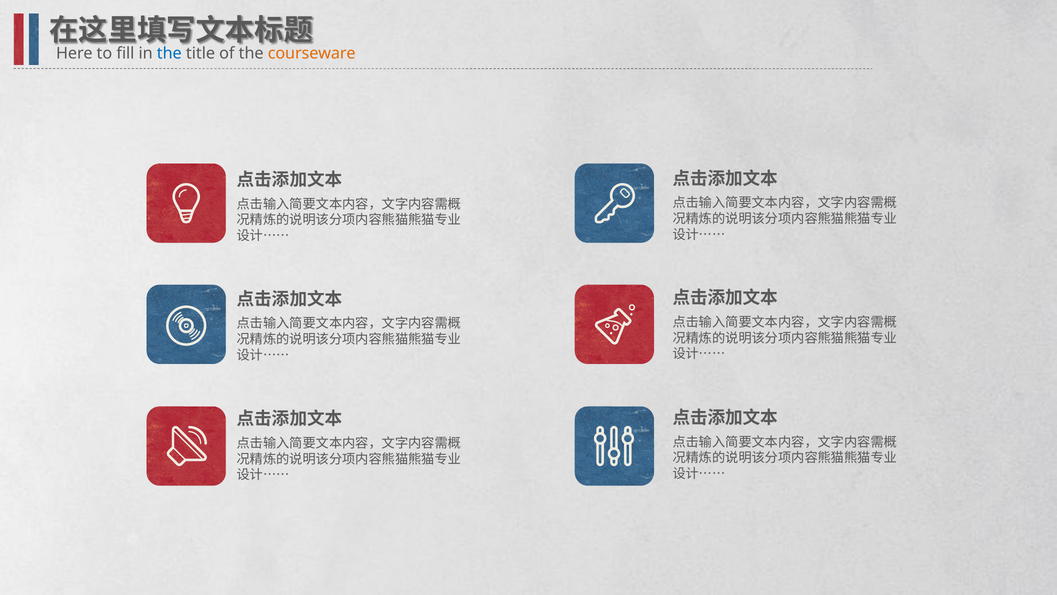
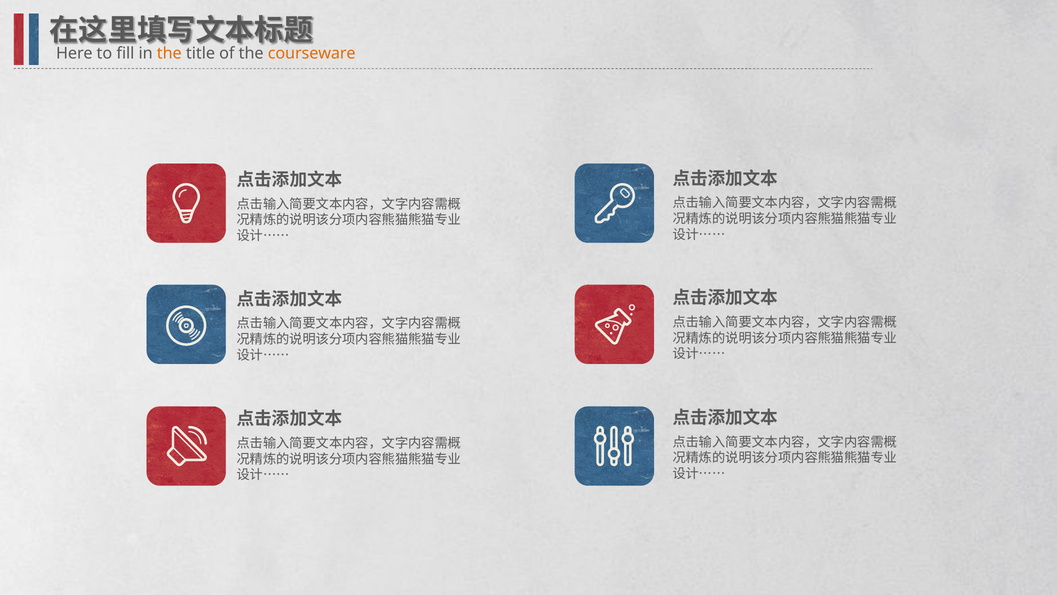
the colour: blue -> orange (169, 54)
